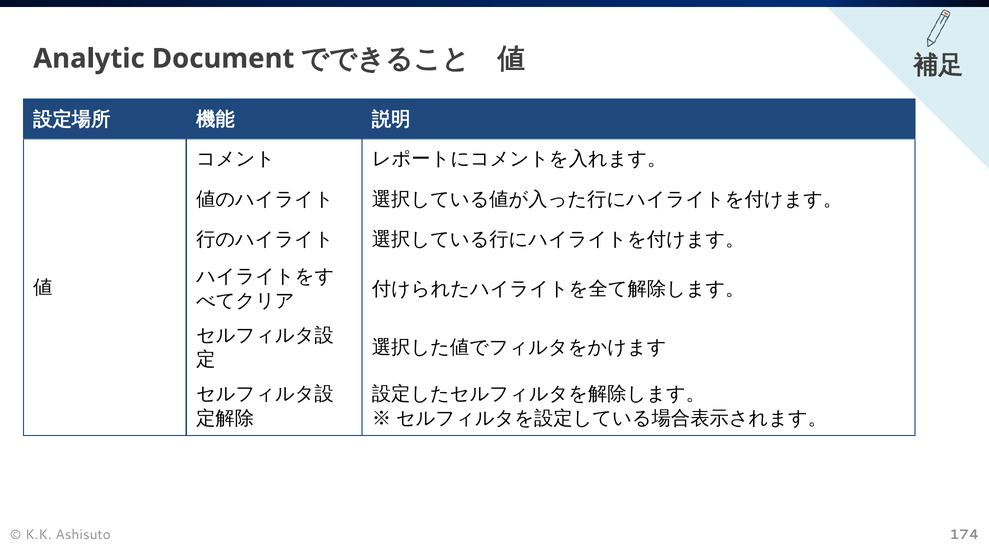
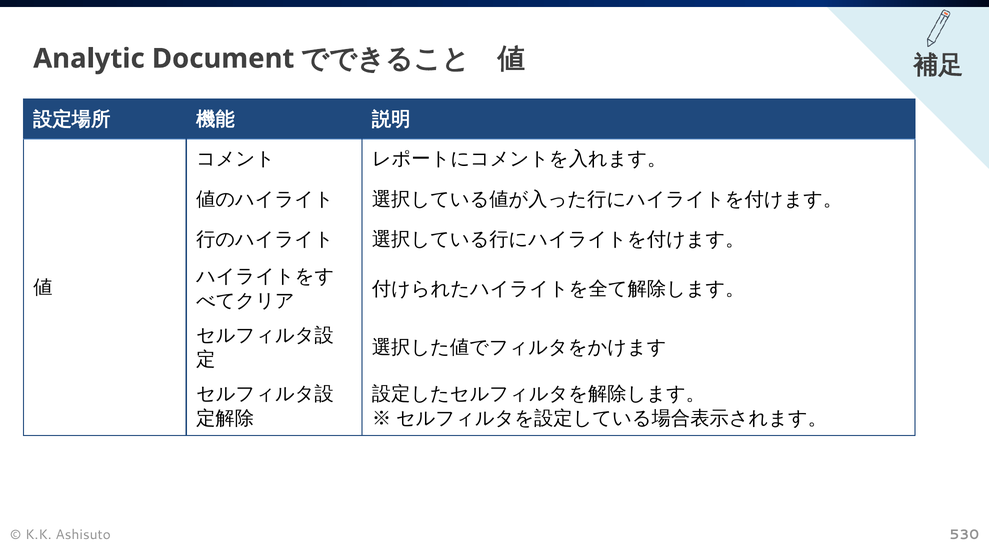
174: 174 -> 530 (964, 535)
